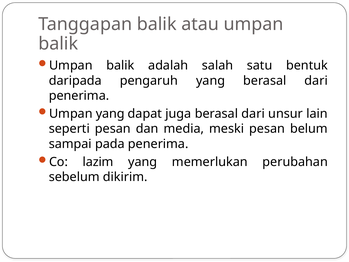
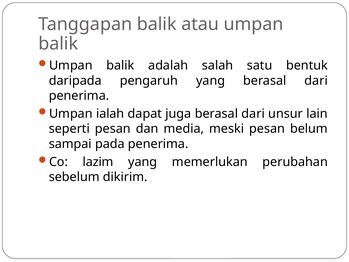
Umpan yang: yang -> ialah (110, 114)
